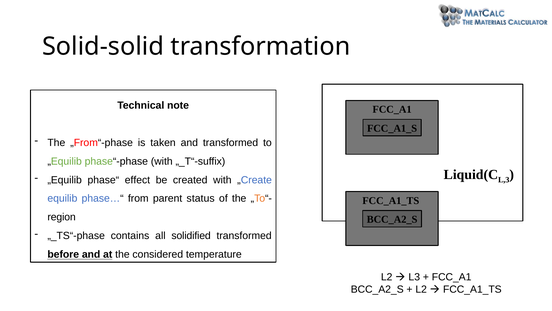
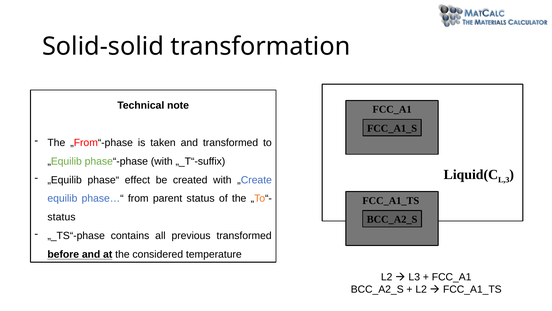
region: region -> status (61, 217)
solidified: solidified -> previous (191, 236)
